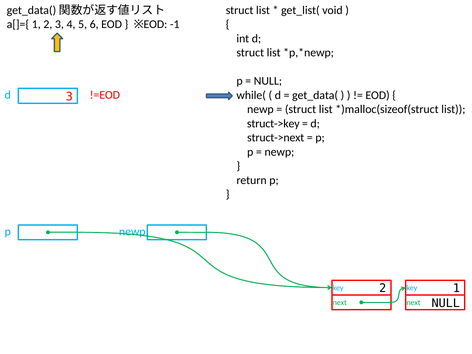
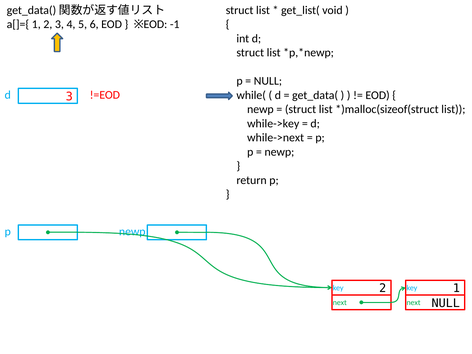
struct->key: struct->key -> while->key (273, 123)
struct->next: struct->next -> while->next (276, 138)
